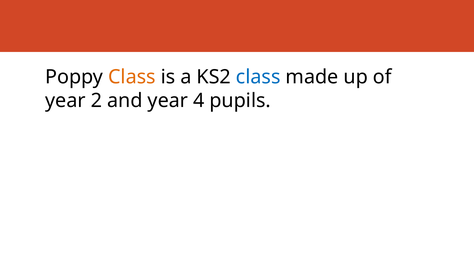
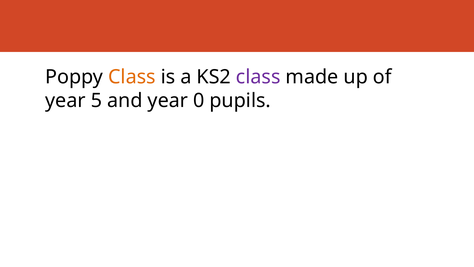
class colour: blue -> purple (258, 77)
2: 2 -> 5 (96, 101)
4: 4 -> 0 (199, 101)
